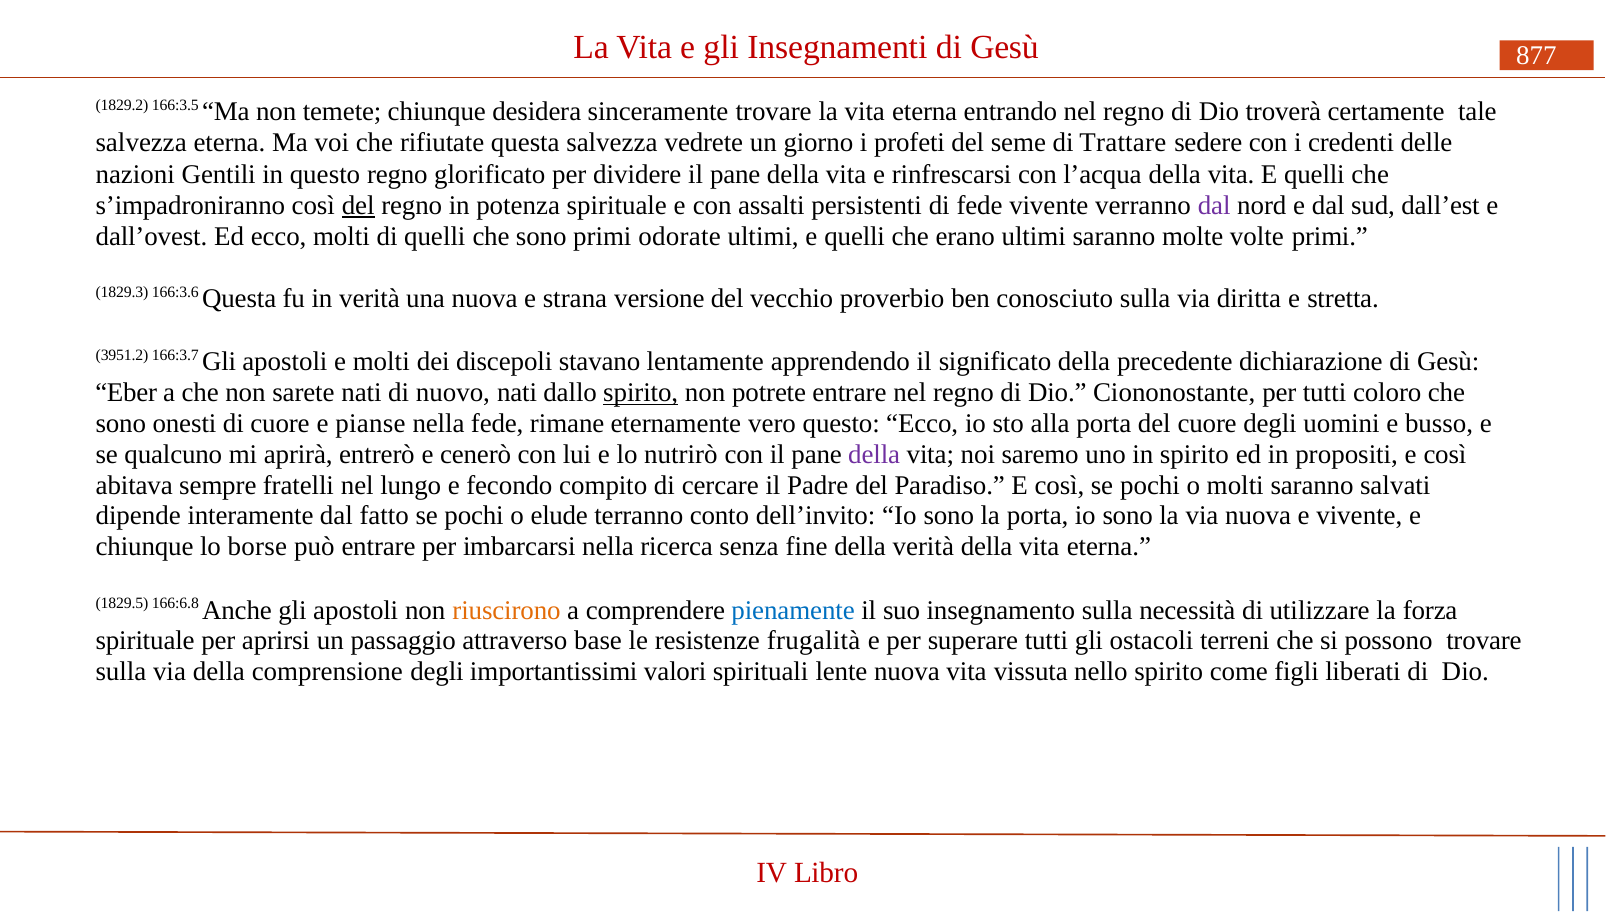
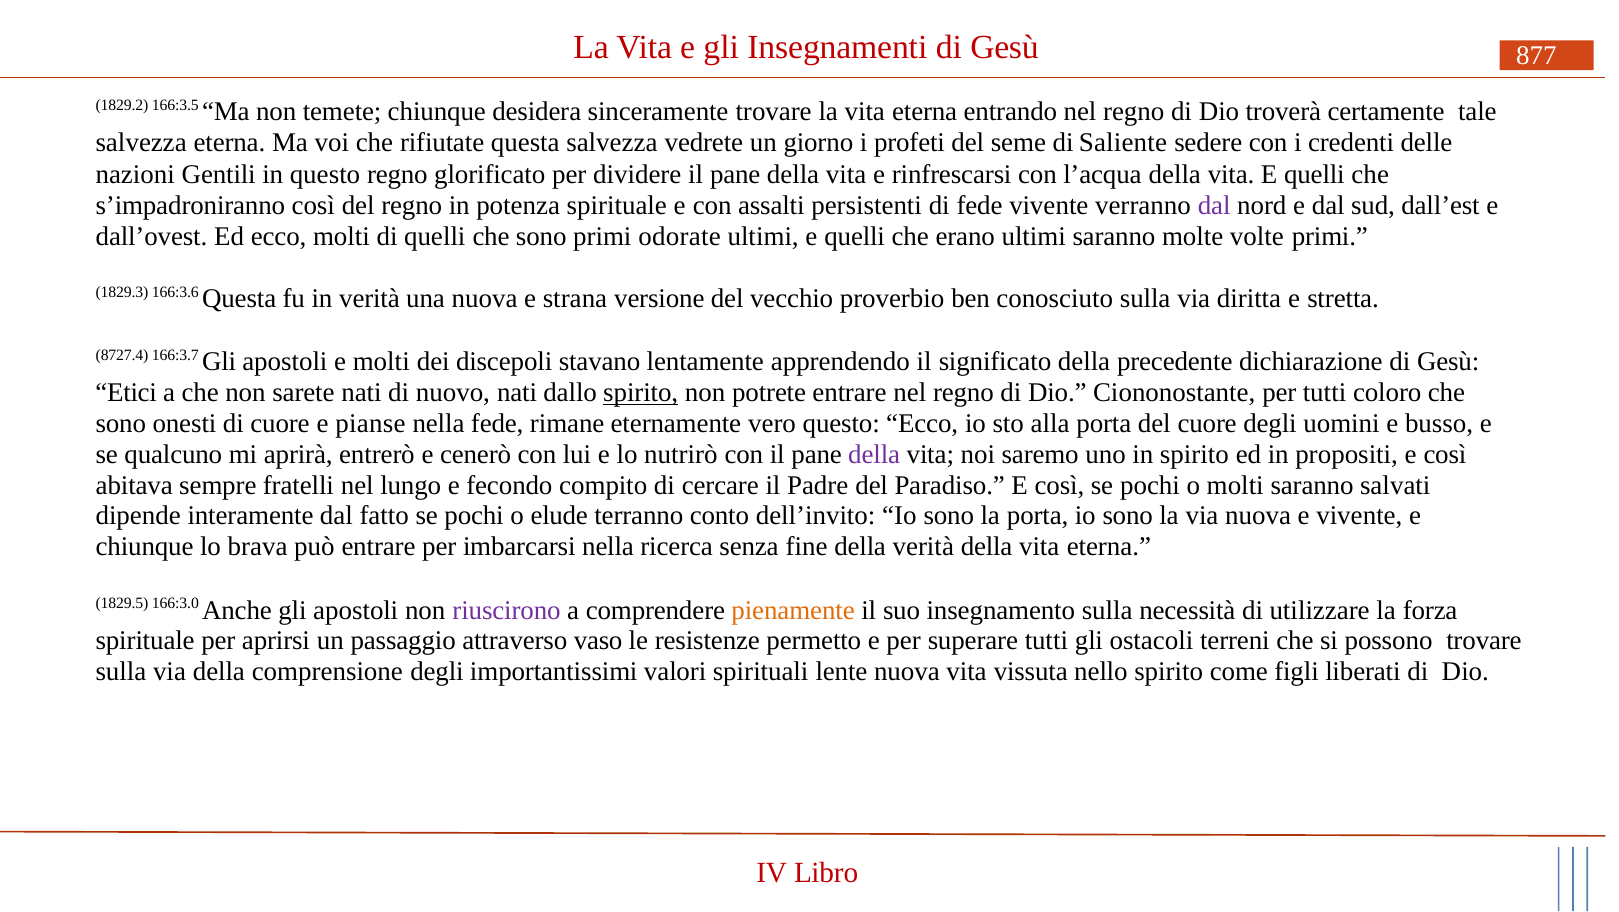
Trattare: Trattare -> Saliente (1123, 143)
del underline: present -> none (358, 205)
3951.2: 3951.2 -> 8727.4 (122, 355)
Eber: Eber -> Etici (126, 393)
borse: borse -> brava (258, 547)
166:6.8: 166:6.8 -> 166:3.0 (175, 604)
riuscirono colour: orange -> purple (507, 610)
pienamente colour: blue -> orange (793, 610)
base: base -> vaso (598, 641)
frugalità: frugalità -> permetto (814, 641)
